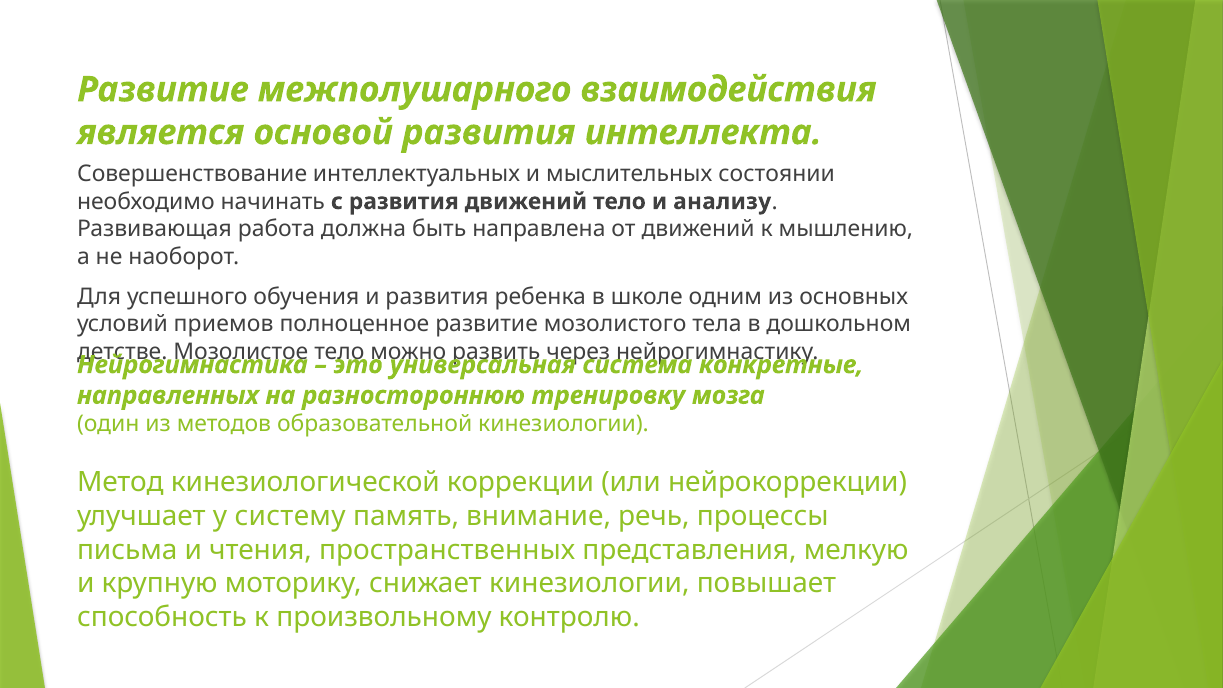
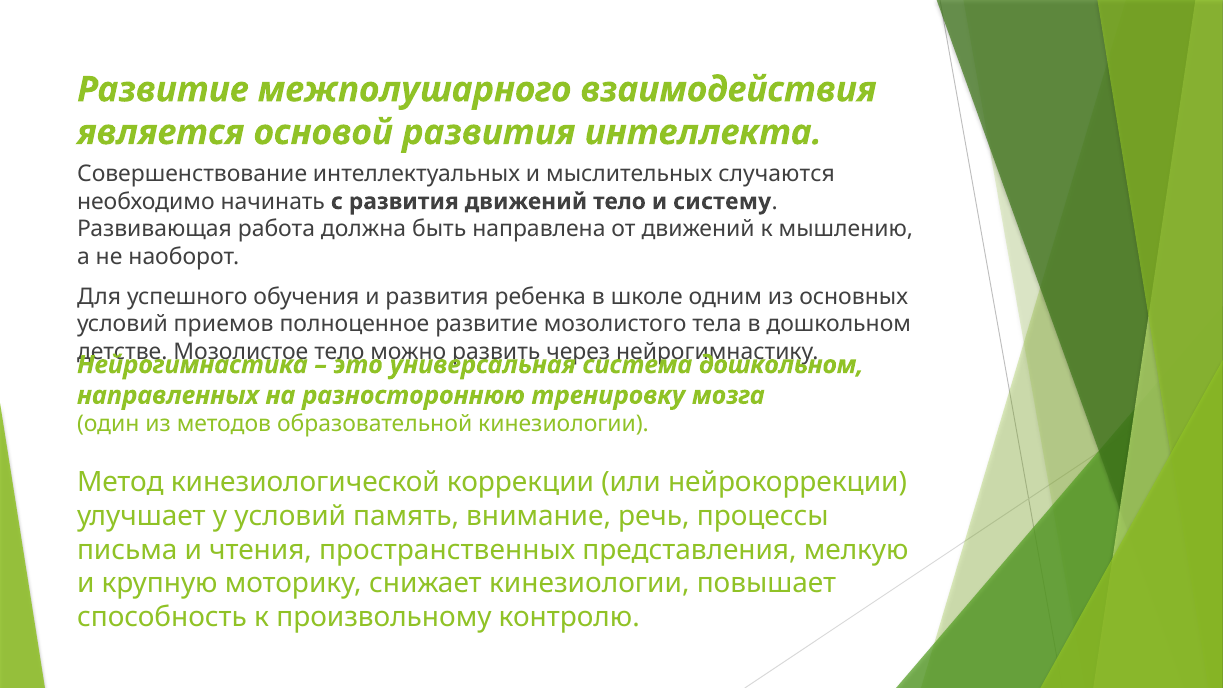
состоянии: состоянии -> случаются (777, 174)
анализу: анализу -> систему (722, 201)
система конкретные: конкретные -> дошкольном (781, 365)
у систему: систему -> условий (290, 516)
